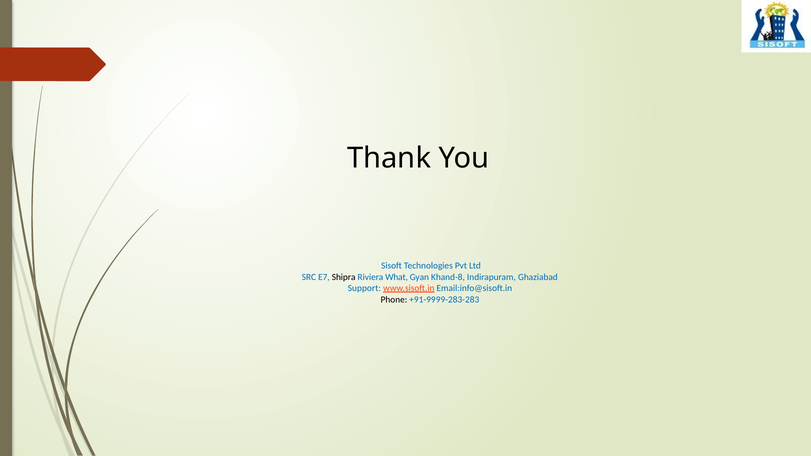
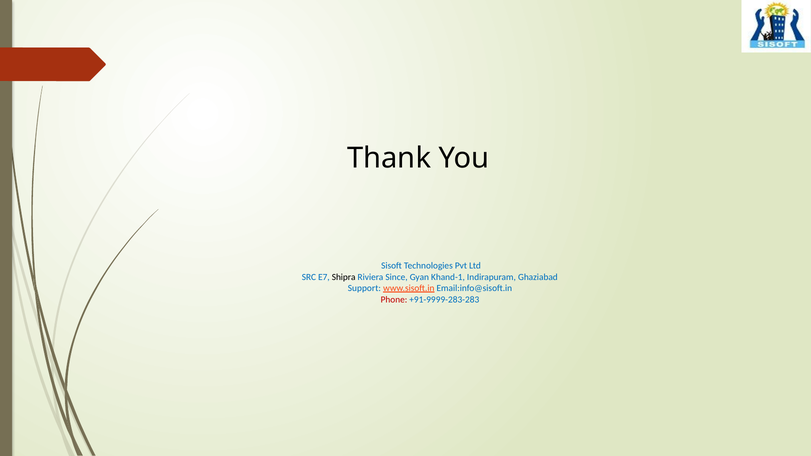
What: What -> Since (397, 277)
Khand-8: Khand-8 -> Khand-1 (448, 277)
Phone colour: black -> red (394, 300)
